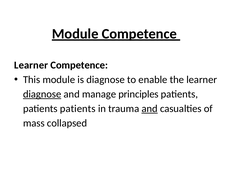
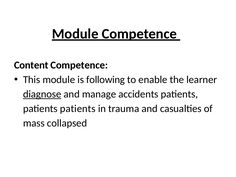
Learner: Learner -> Content (31, 65)
is diagnose: diagnose -> following (106, 80)
principles: principles -> accidents (138, 94)
and underline: present -> none (150, 109)
